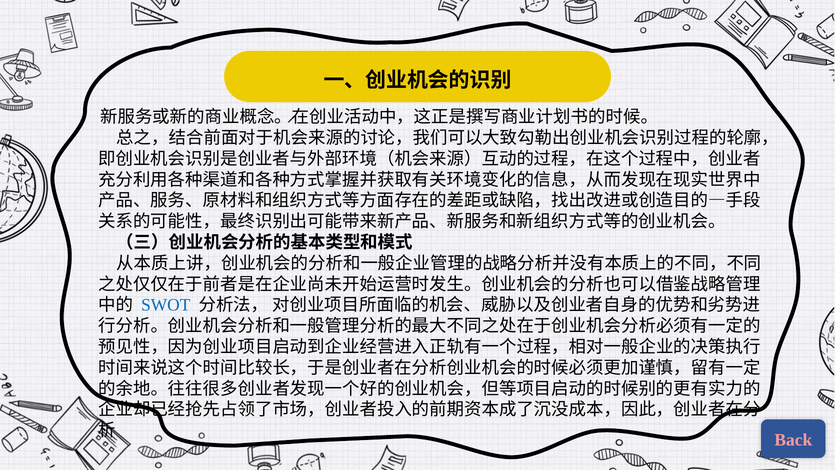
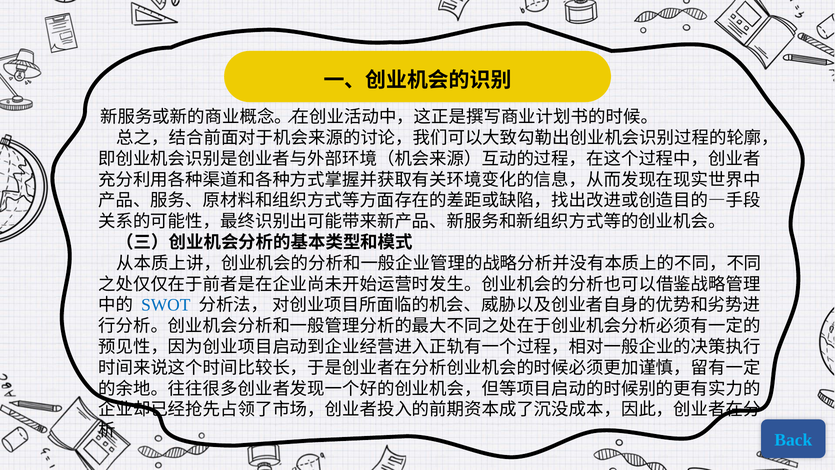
Back colour: pink -> light blue (793, 440)
